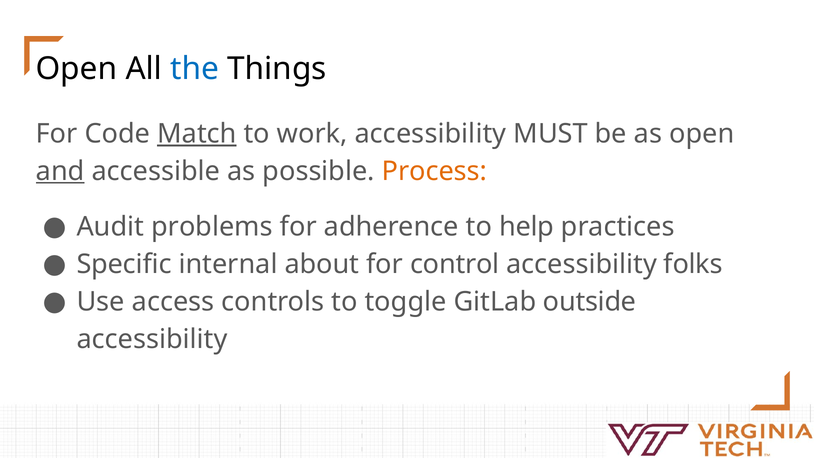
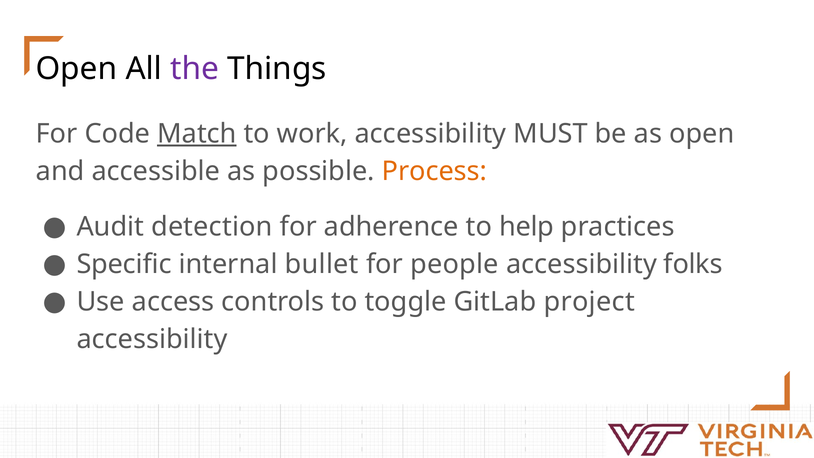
the colour: blue -> purple (195, 69)
and underline: present -> none (60, 171)
problems: problems -> detection (212, 227)
about: about -> bullet (322, 264)
control: control -> people (454, 264)
outside: outside -> project (589, 302)
